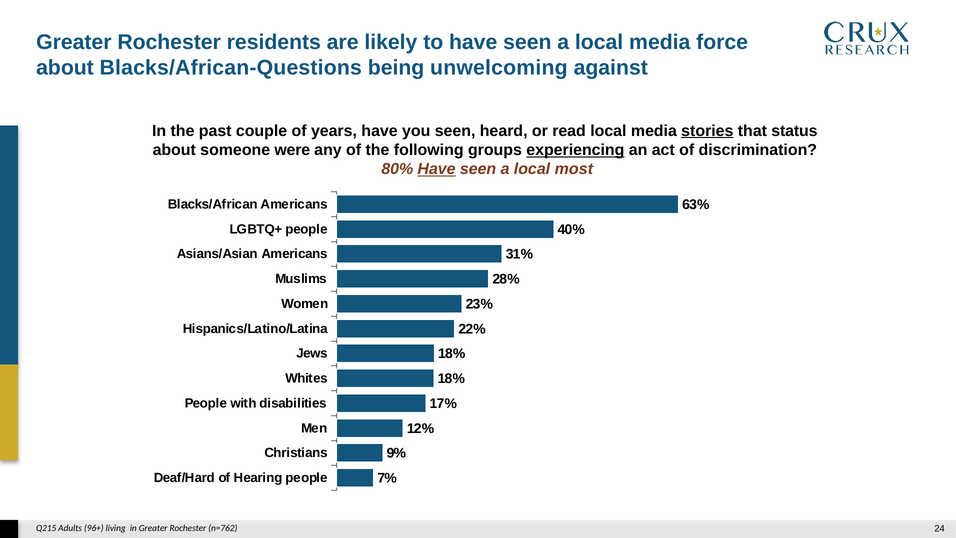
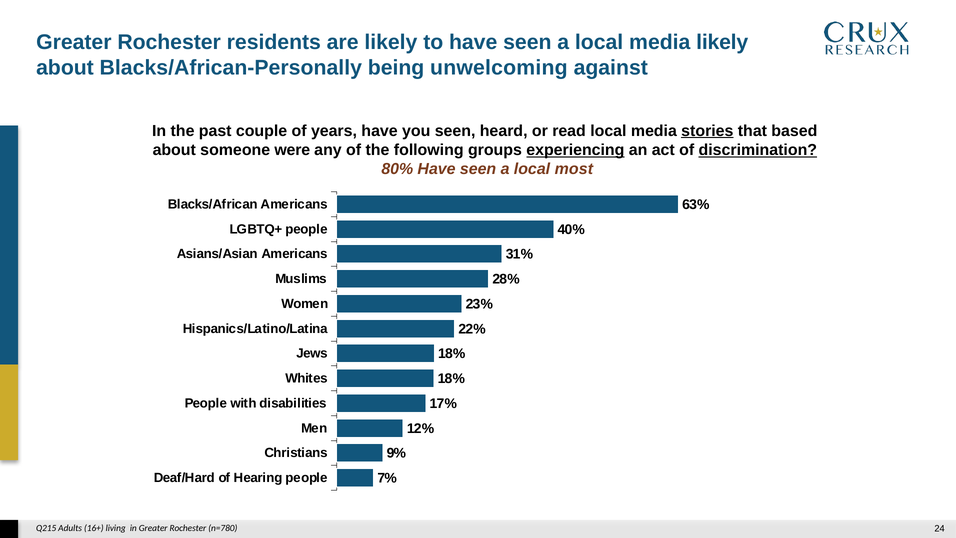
media force: force -> likely (722, 42)
Blacks/African-Questions: Blacks/African-Questions -> Blacks/African-Personally (231, 68)
status: status -> based (794, 131)
discrimination underline: none -> present (758, 150)
Have underline: present -> none (437, 169)
96+: 96+ -> 16+ (94, 528)
n=762: n=762 -> n=780 (223, 528)
